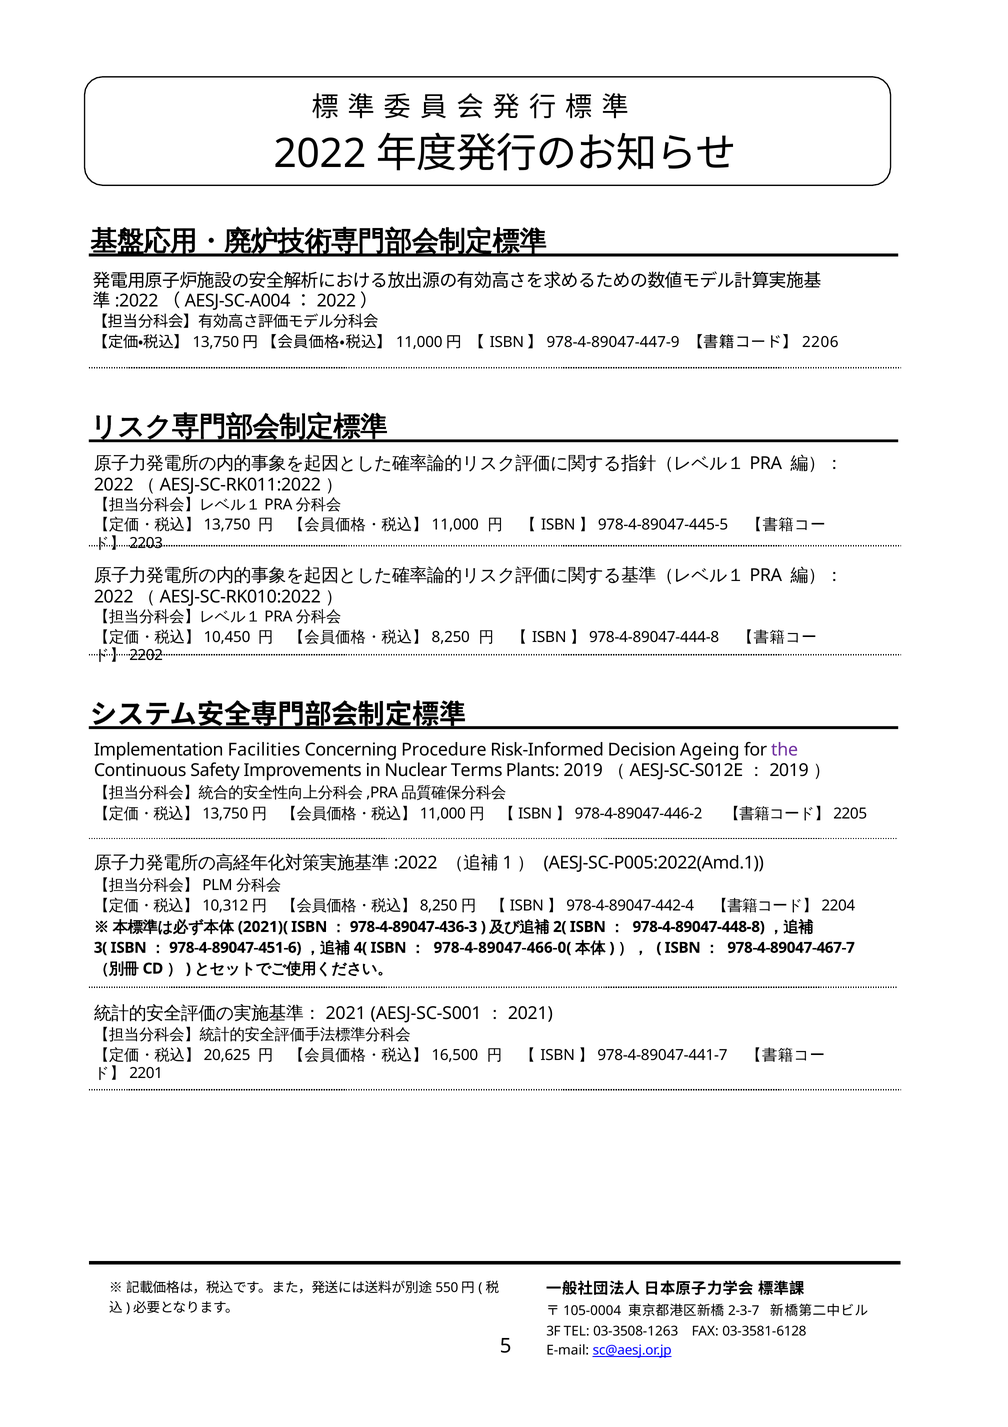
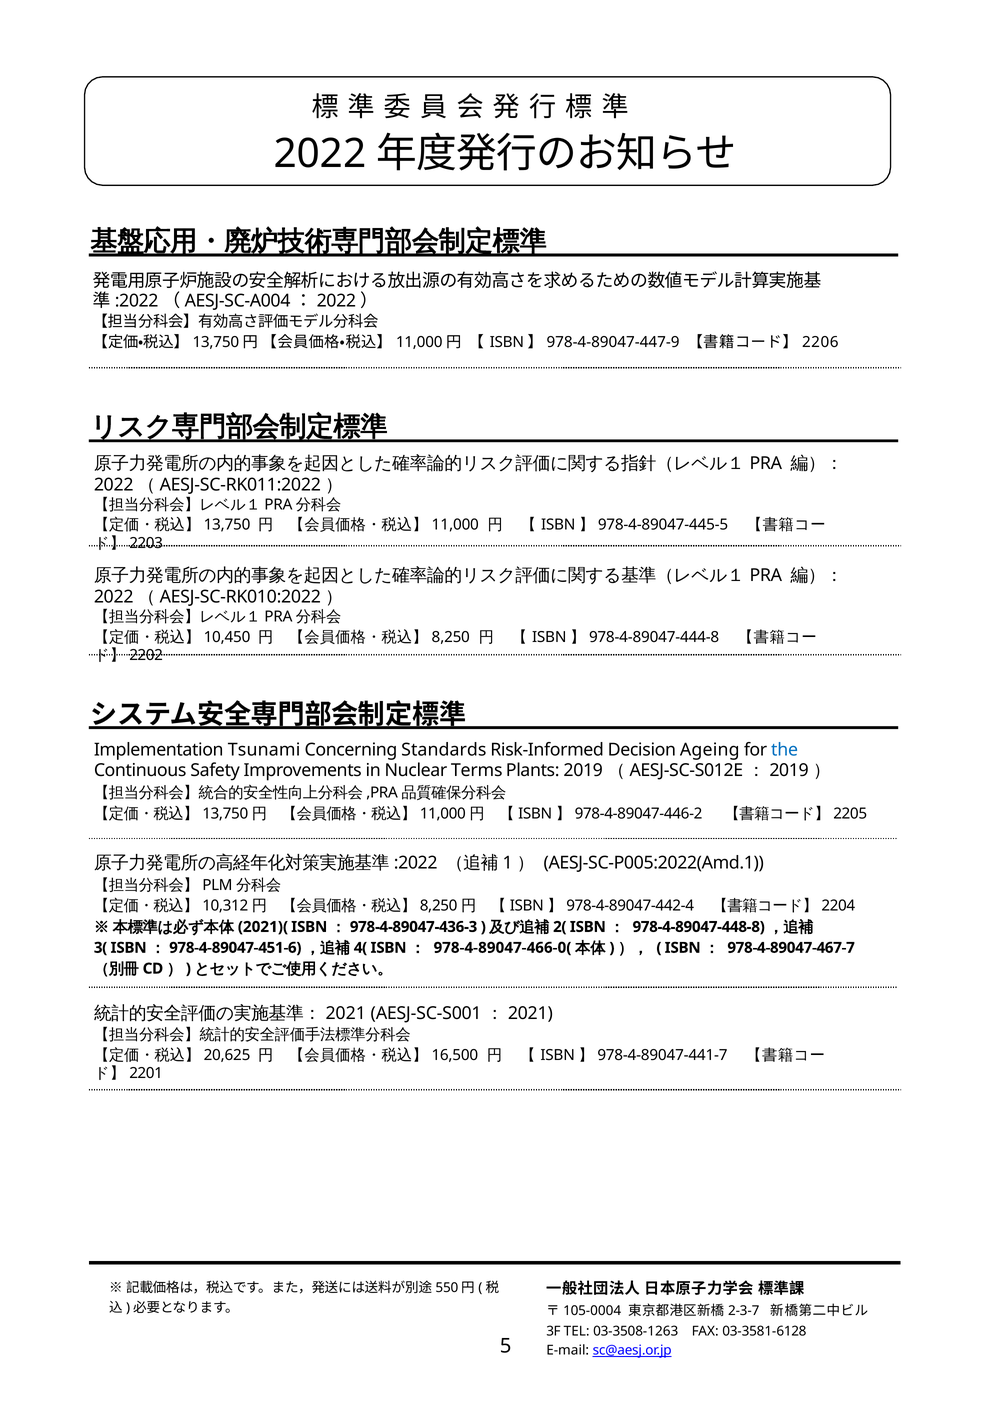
Facilities: Facilities -> Tsunami (264, 749)
Procedure: Procedure -> Standards (444, 749)
the colour: purple -> blue (785, 749)
